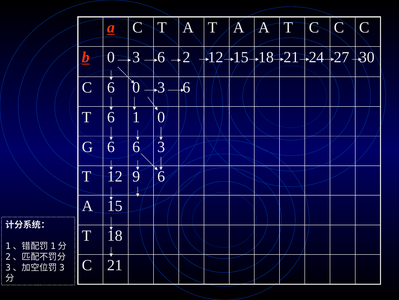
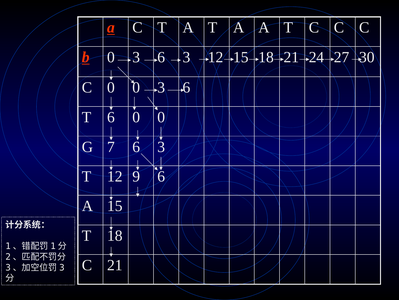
3 6 2: 2 -> 3 (187, 57)
C 6: 6 -> 0 (111, 87)
6 1: 1 -> 0 (136, 117)
G 6: 6 -> 7 (111, 146)
